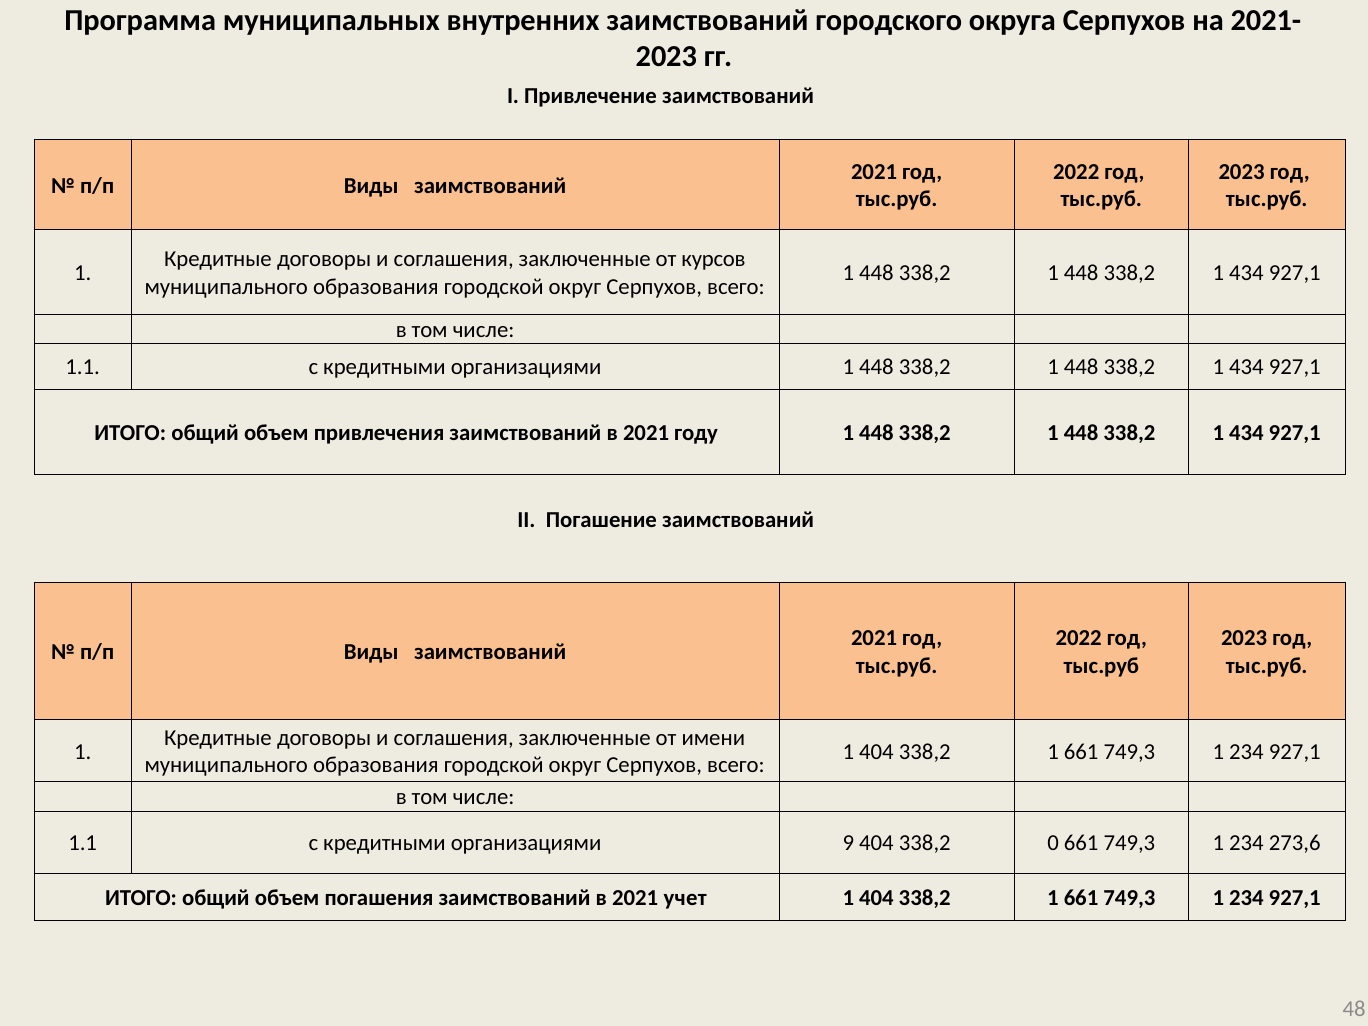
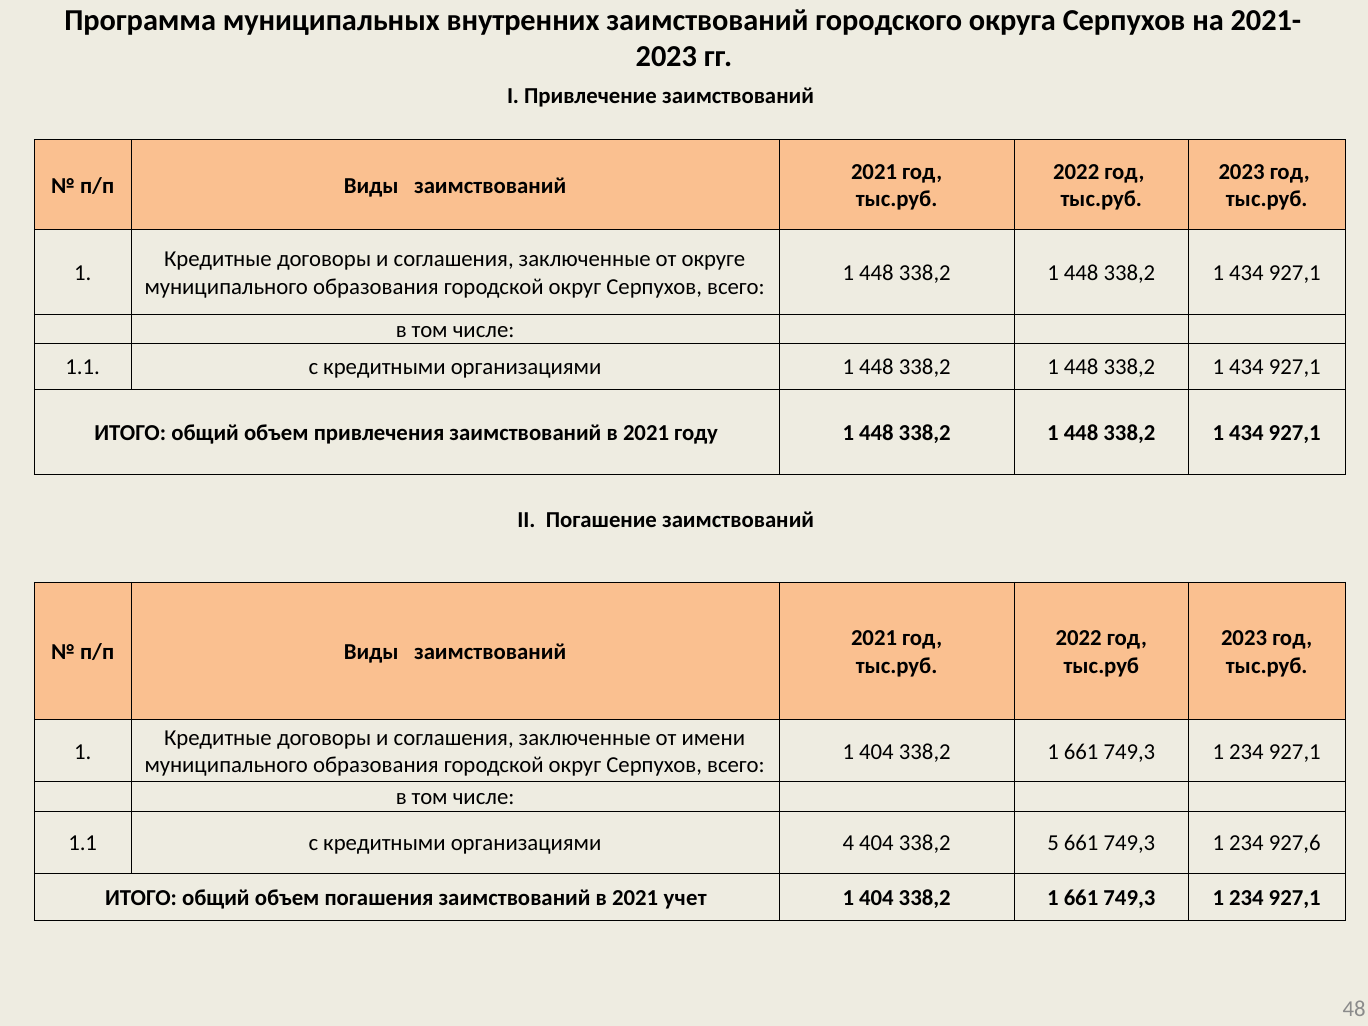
курсов: курсов -> округе (713, 259)
9: 9 -> 4 (848, 843)
0: 0 -> 5 (1053, 843)
273,6: 273,6 -> 927,6 (1295, 843)
